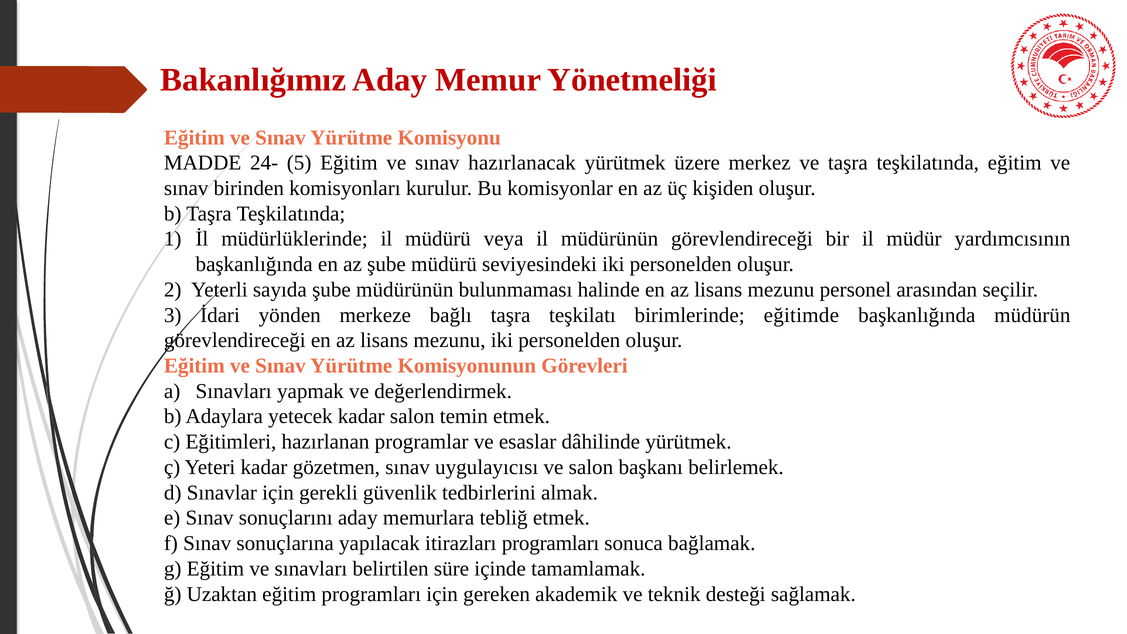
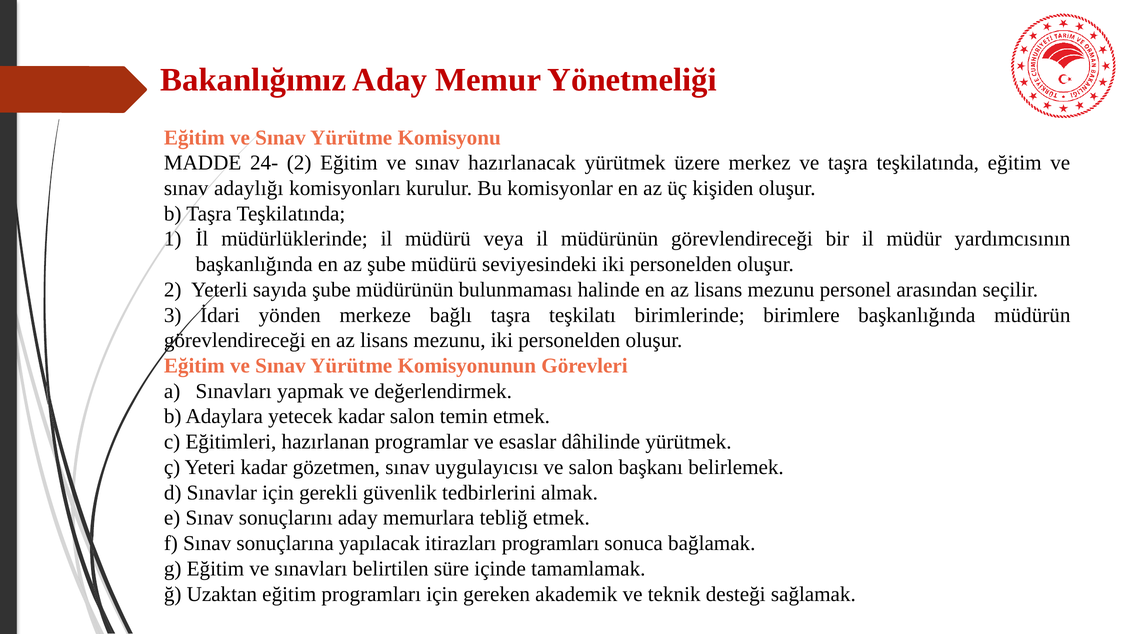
24- 5: 5 -> 2 (299, 163)
birinden: birinden -> adaylığı (249, 188)
eğitimde: eğitimde -> birimlere (802, 315)
